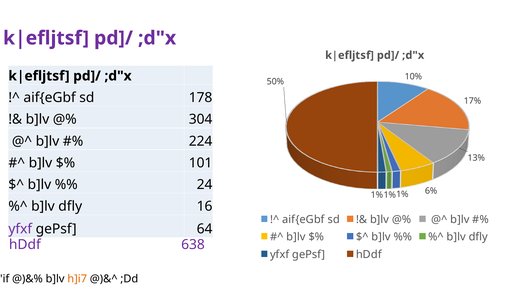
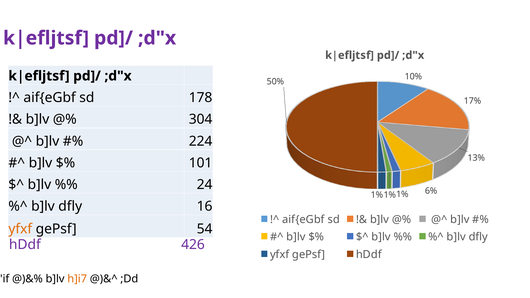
yfxf colour: purple -> orange (20, 229)
64: 64 -> 54 (205, 229)
638: 638 -> 426 (193, 245)
